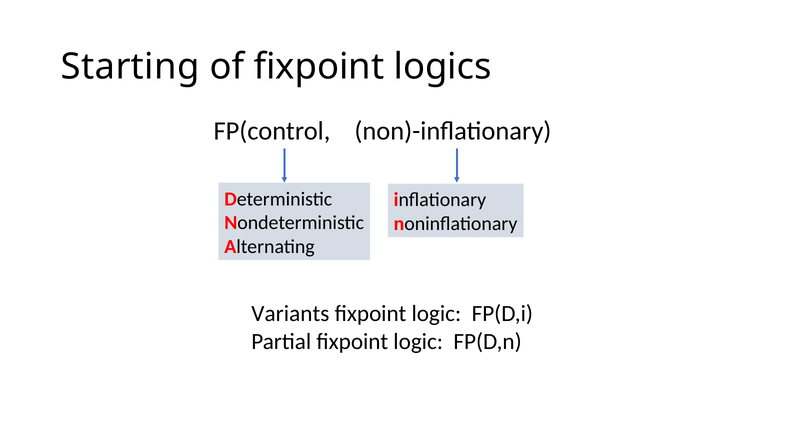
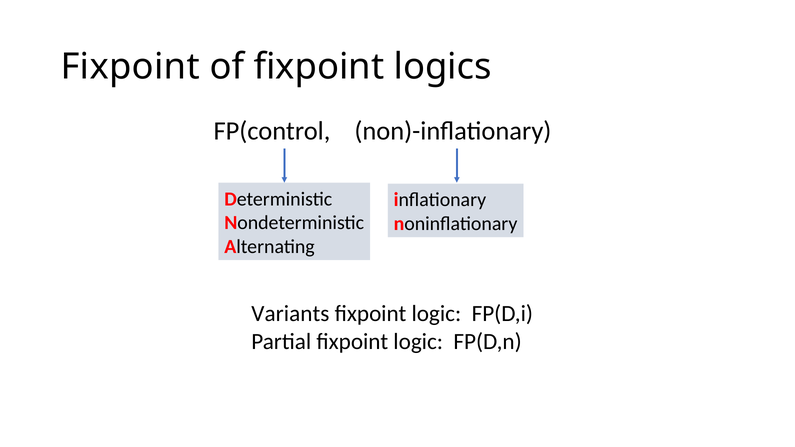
Starting: Starting -> Fixpoint (130, 67)
